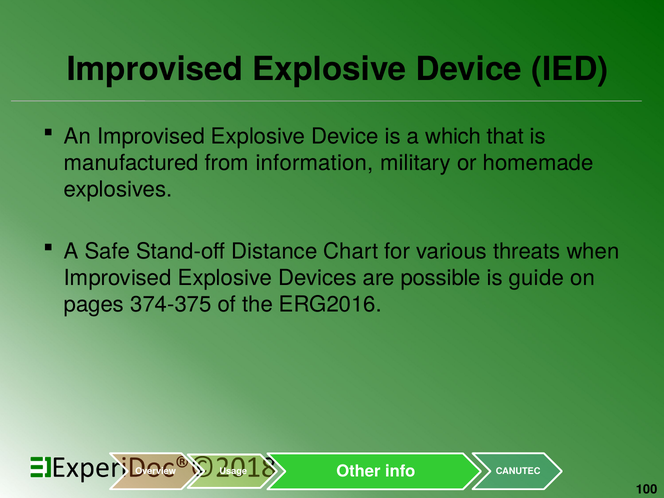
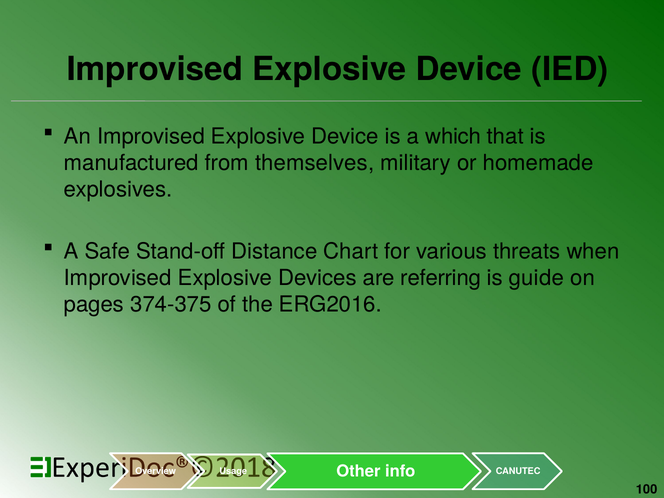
information: information -> themselves (315, 163)
possible: possible -> referring (441, 278)
